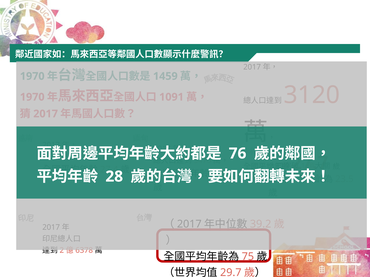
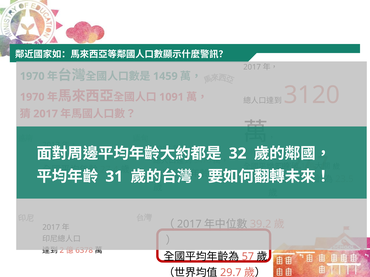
76: 76 -> 32 (238, 154)
28: 28 -> 31 (114, 177)
75: 75 -> 57 (248, 257)
